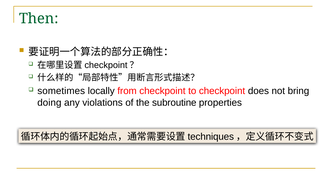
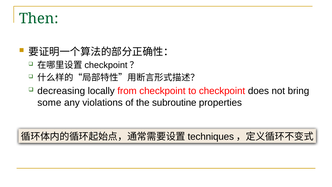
sometimes: sometimes -> decreasing (61, 91)
doing: doing -> some (49, 102)
